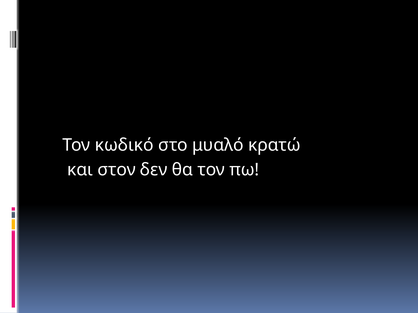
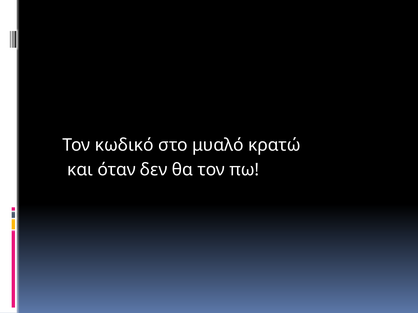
στον: στον -> όταν (117, 170)
